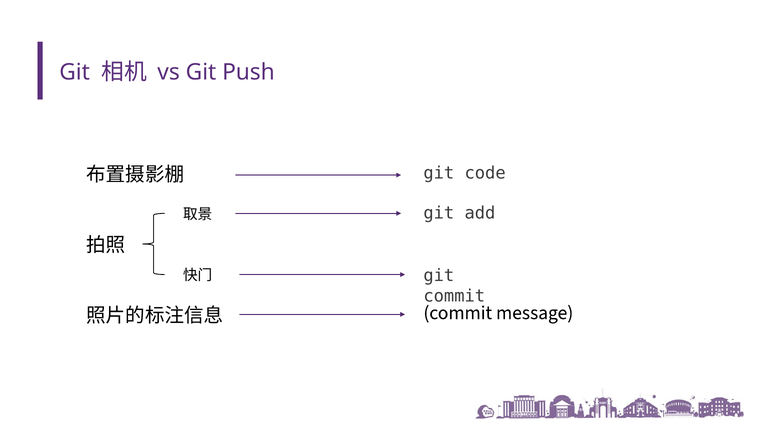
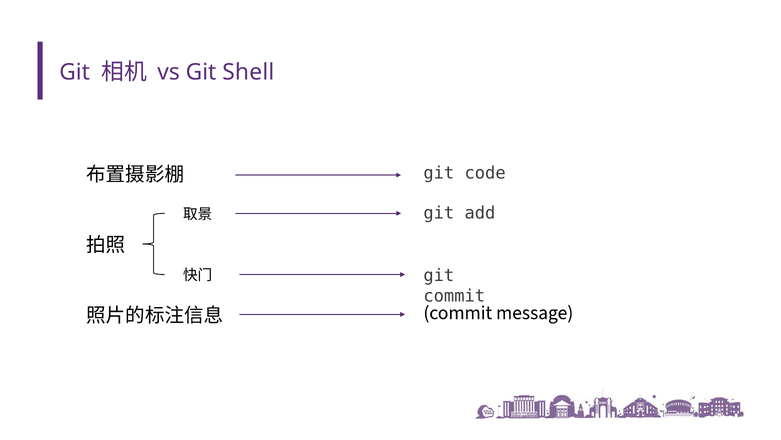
Push: Push -> Shell (248, 72)
